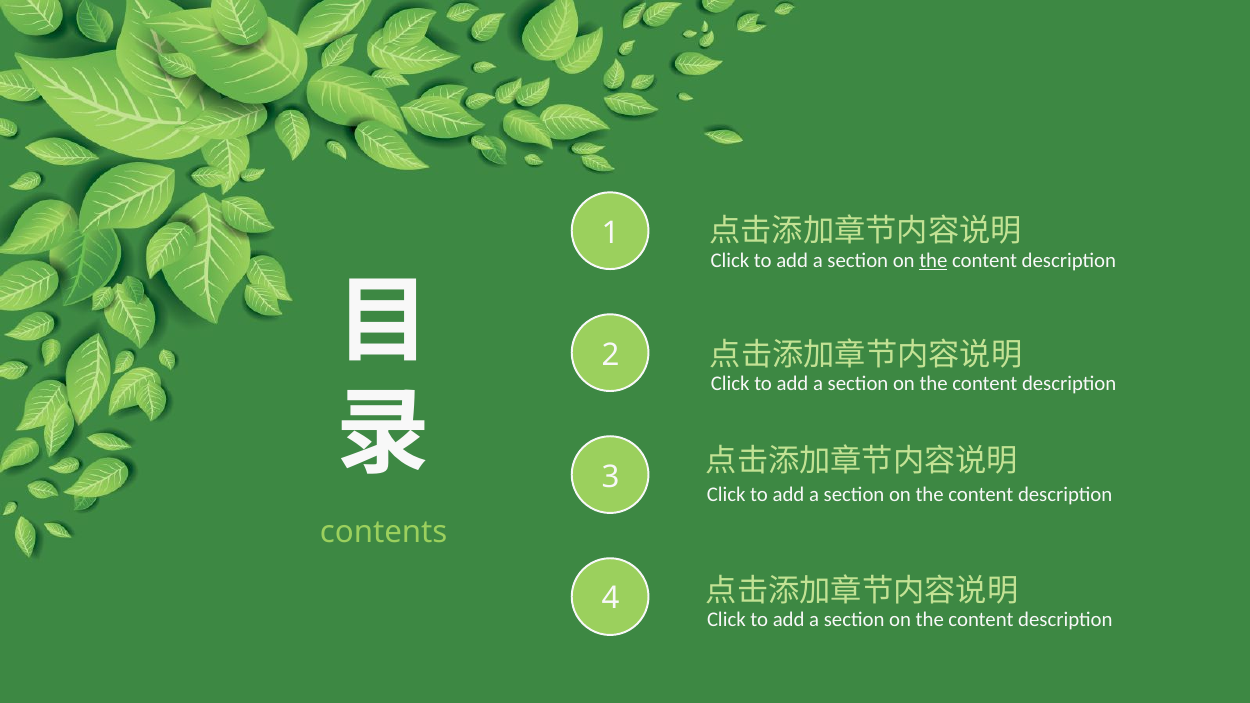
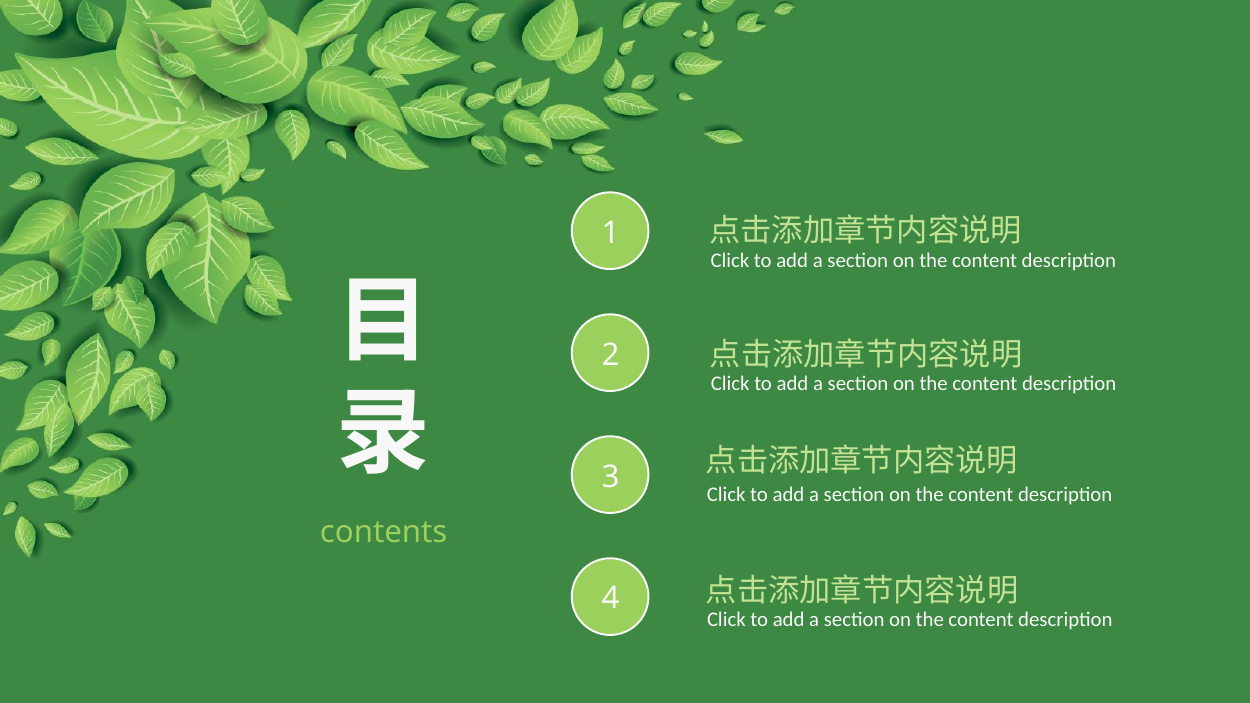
the underline: present -> none (933, 261)
